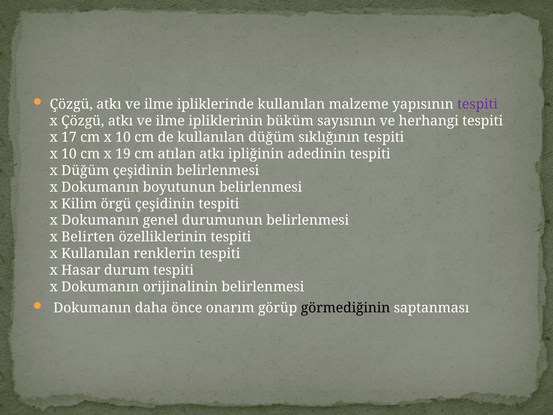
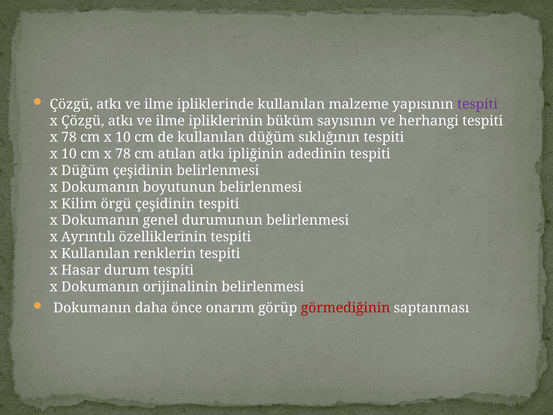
17: 17 -> 78 (69, 137)
cm x 19: 19 -> 78 (123, 154)
Belirten: Belirten -> Ayrıntılı (88, 237)
görmediğinin colour: black -> red (346, 308)
